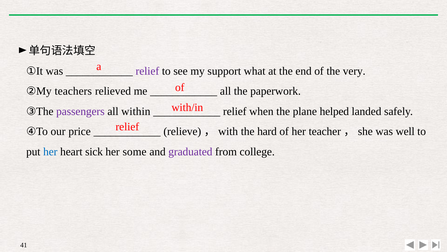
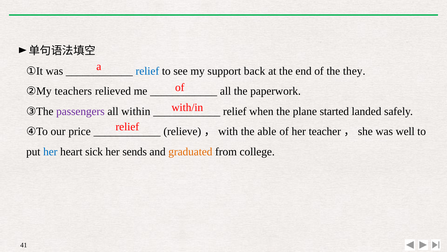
relief colour: purple -> blue (147, 71)
what: what -> back (255, 71)
very: very -> they (354, 71)
helped: helped -> started (334, 111)
hard: hard -> able (267, 131)
some: some -> sends (135, 151)
graduated colour: purple -> orange (190, 151)
